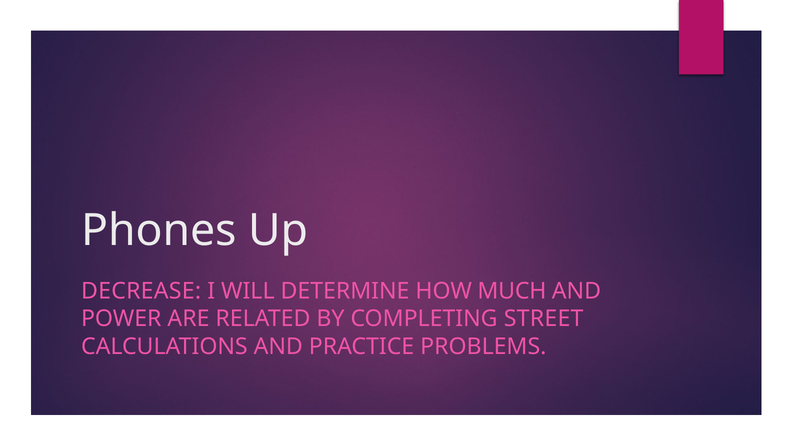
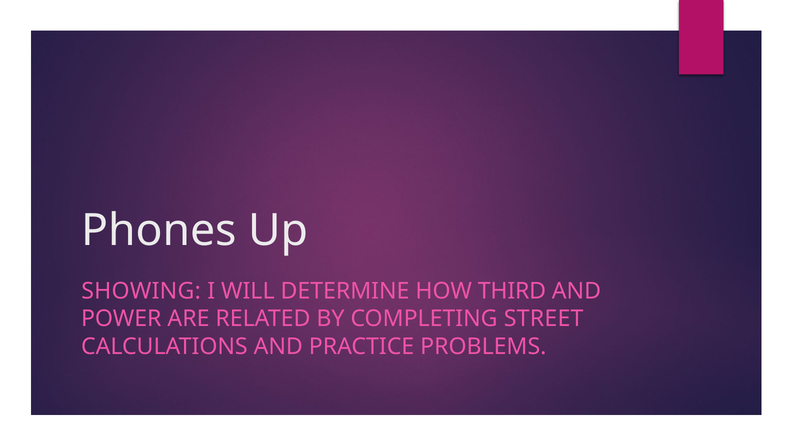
DECREASE: DECREASE -> SHOWING (141, 291)
MUCH: MUCH -> THIRD (512, 291)
